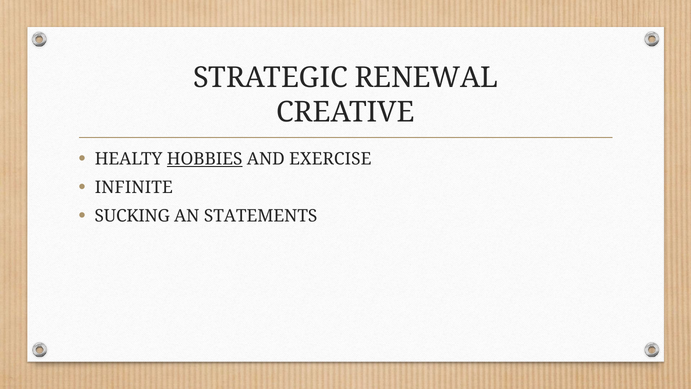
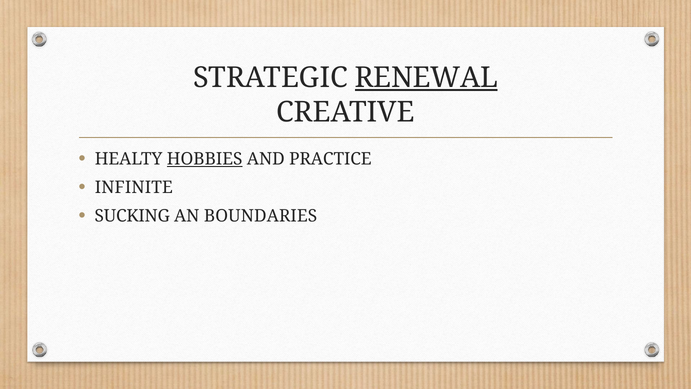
RENEWAL underline: none -> present (426, 78)
EXERCISE: EXERCISE -> PRACTICE (330, 159)
STATEMENTS: STATEMENTS -> BOUNDARIES (261, 216)
